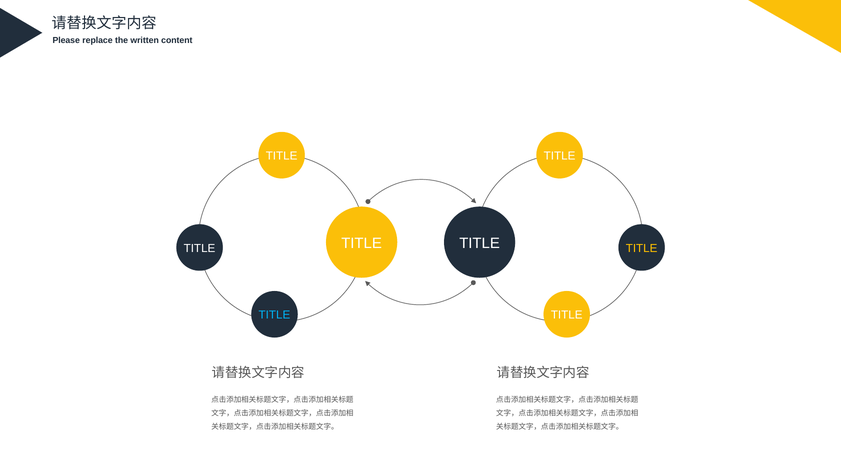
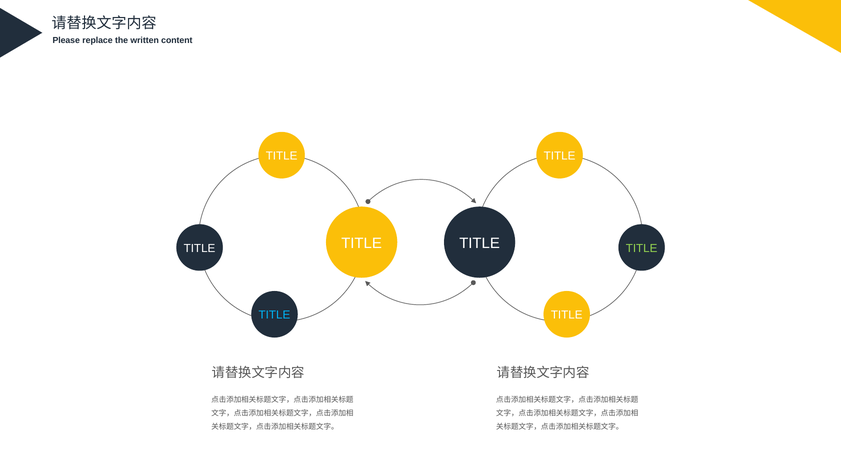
TITLE colour: yellow -> light green (642, 248)
